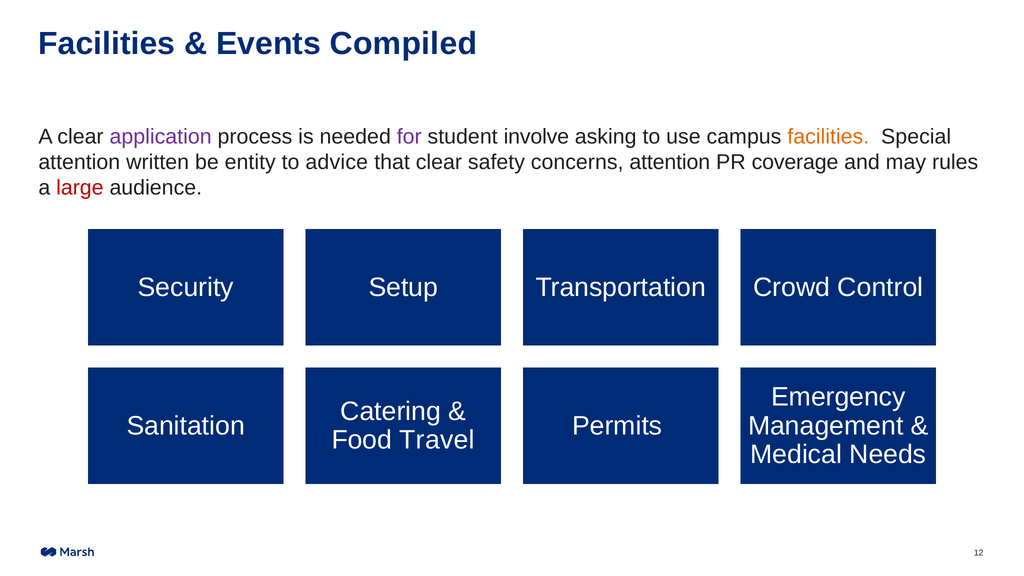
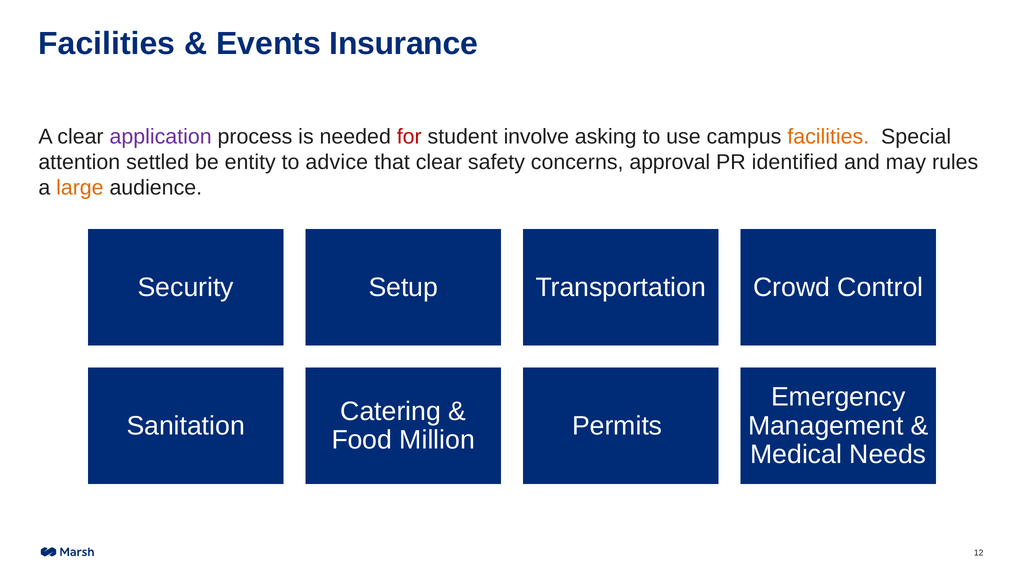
Compiled: Compiled -> Insurance (404, 44)
for colour: purple -> red (409, 137)
written: written -> settled (158, 162)
concerns attention: attention -> approval (670, 162)
coverage: coverage -> identified (795, 162)
large colour: red -> orange (80, 188)
Travel: Travel -> Million (437, 440)
